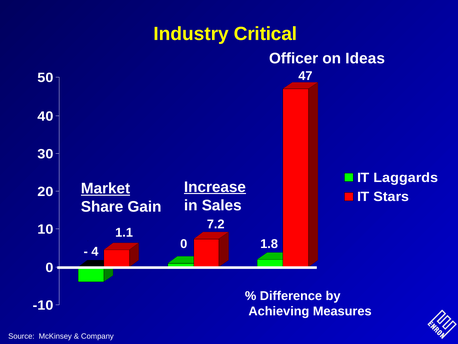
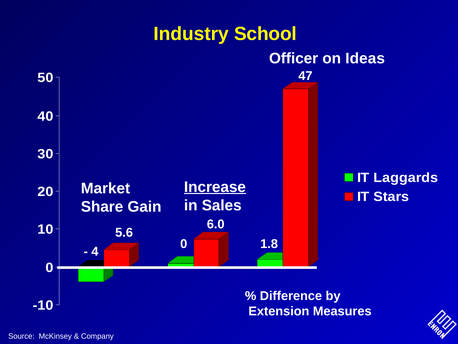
Critical: Critical -> School (265, 34)
Market underline: present -> none (105, 188)
7.2: 7.2 -> 6.0 (216, 224)
1.1: 1.1 -> 5.6 (124, 232)
Achieving: Achieving -> Extension (279, 311)
